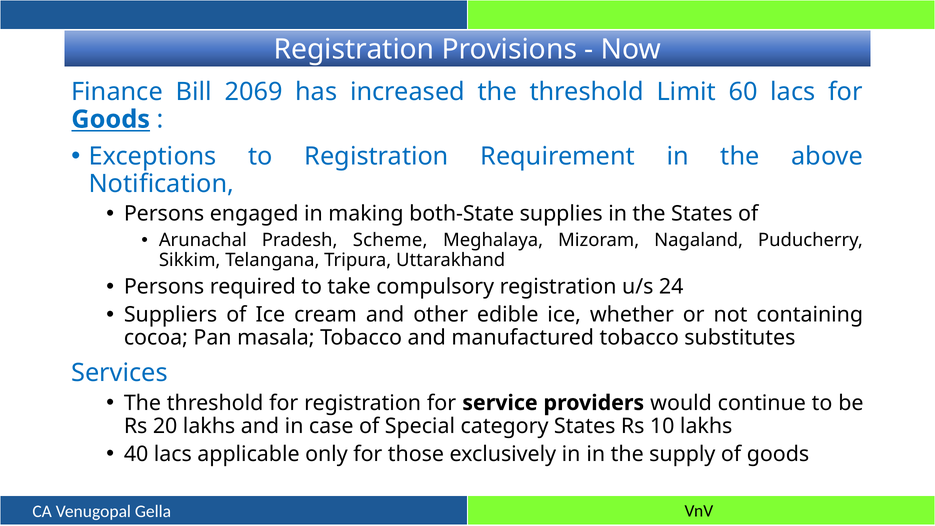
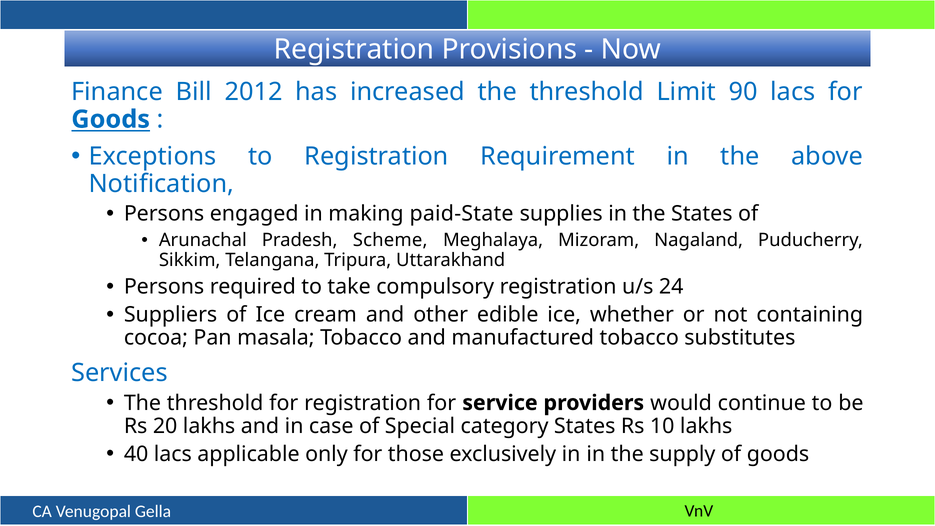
2069: 2069 -> 2012 (254, 92)
60: 60 -> 90 (743, 92)
both-State: both-State -> paid-State (462, 214)
